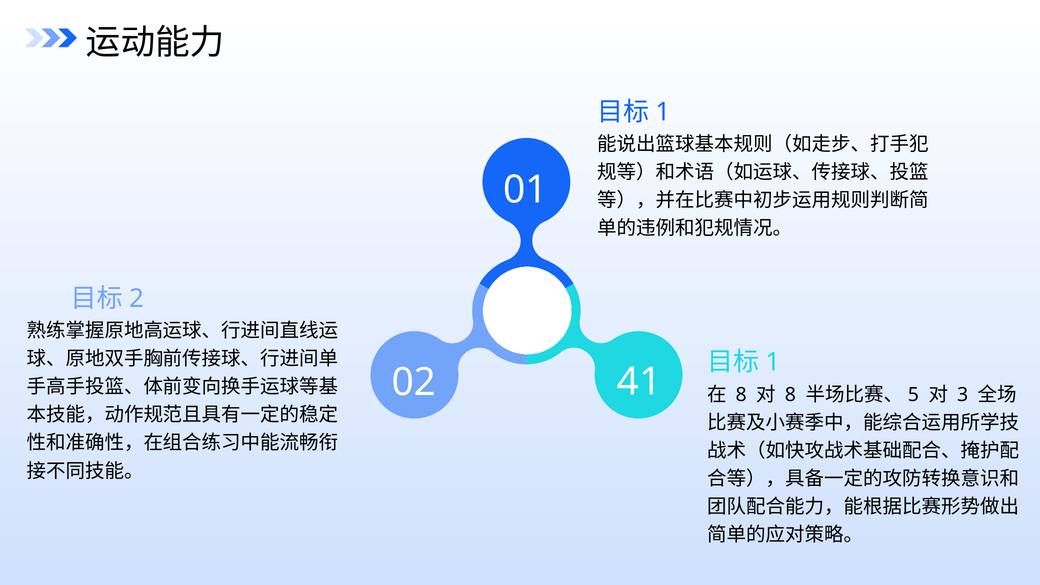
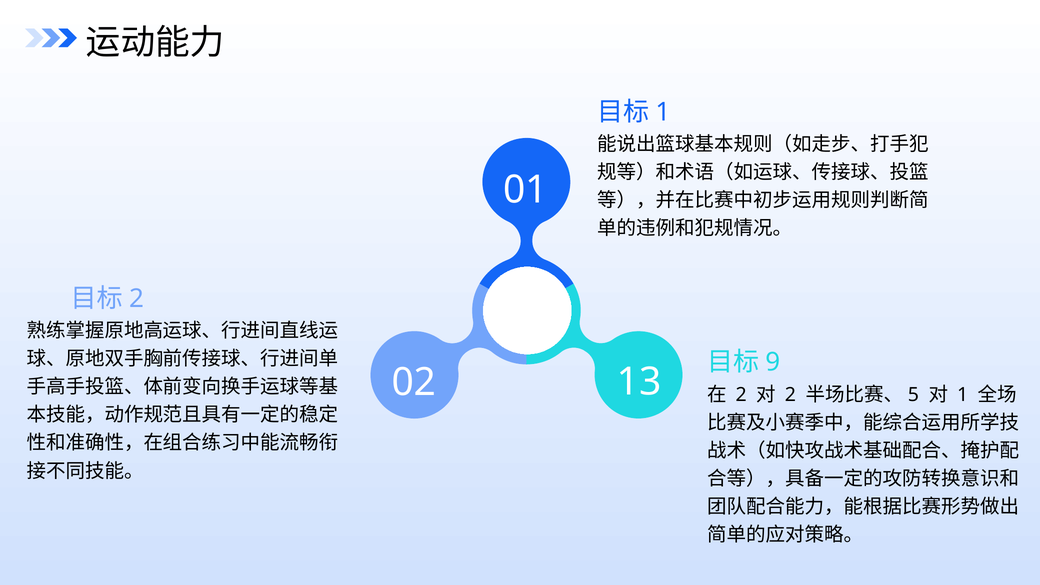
1: 1 -> 9 (773, 362)
41: 41 -> 13 (639, 382)
8: 8 -> 2 (741, 395)
8: 8 -> 2 (790, 395)
3: 3 -> 1 (963, 395)
